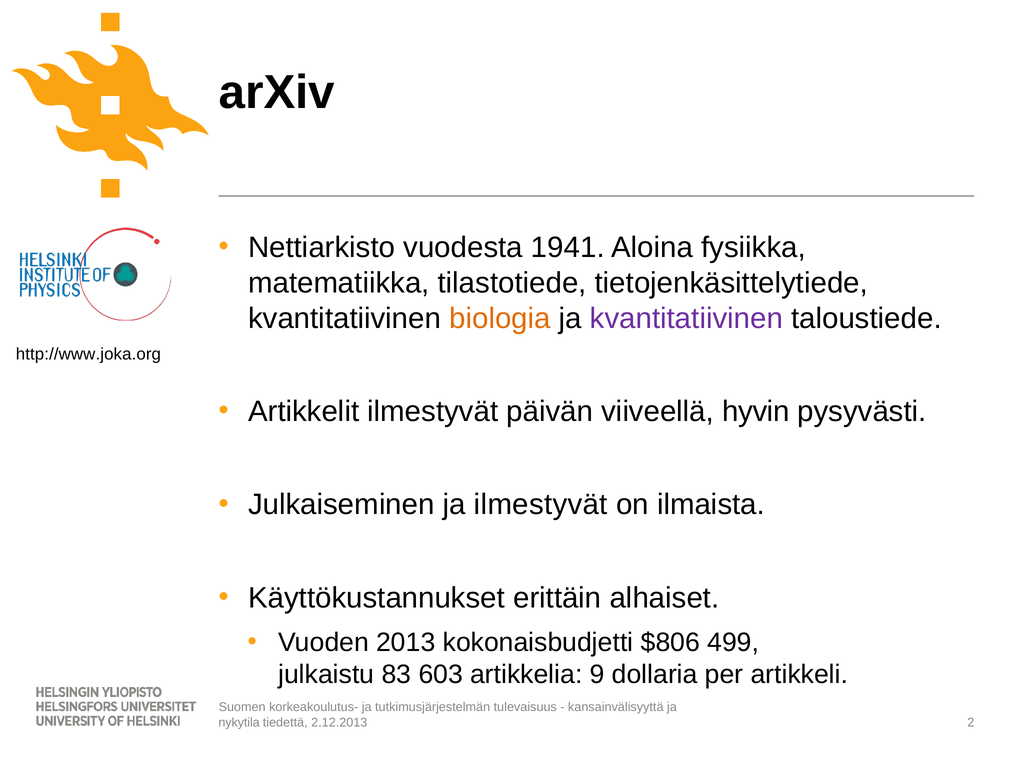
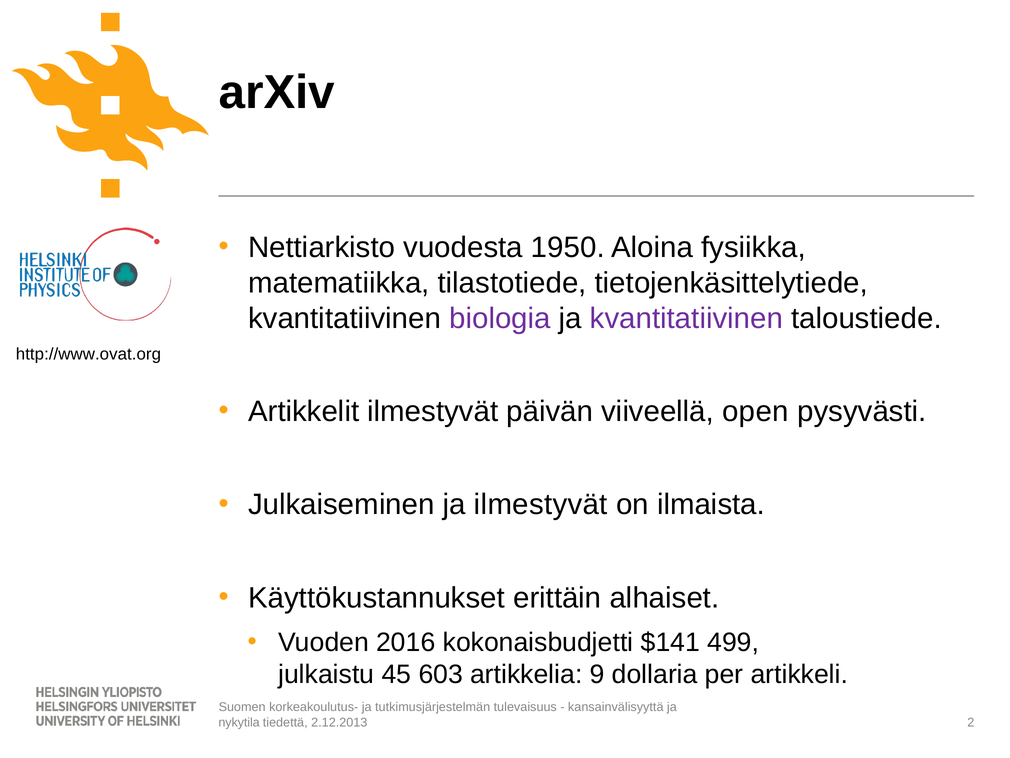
1941: 1941 -> 1950 (568, 247)
biologia colour: orange -> purple (500, 318)
http://www.joka.org: http://www.joka.org -> http://www.ovat.org (88, 354)
hyvin: hyvin -> open (756, 411)
2013: 2013 -> 2016 (406, 642)
$806: $806 -> $141 (670, 642)
83: 83 -> 45 (396, 674)
